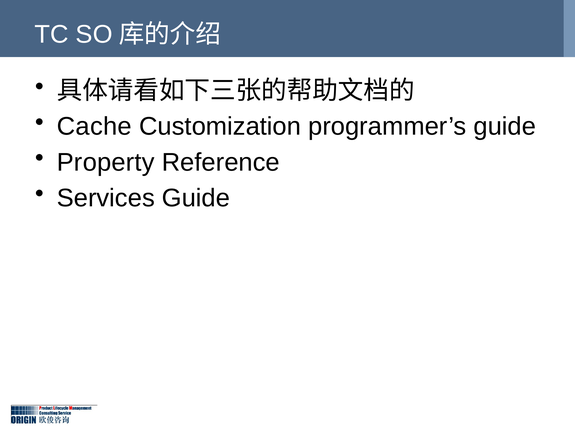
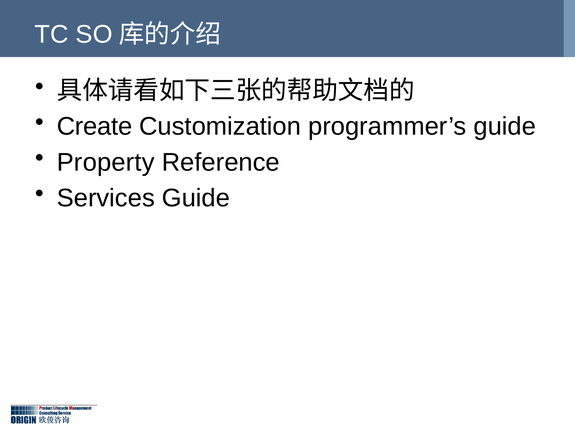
Cache: Cache -> Create (95, 127)
